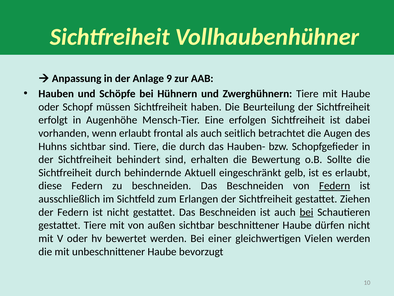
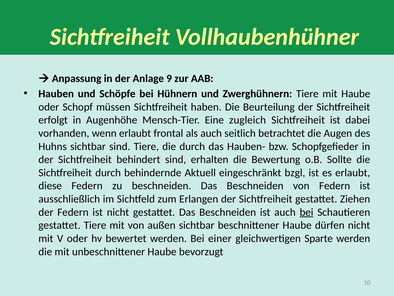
erfolgen: erfolgen -> zugleich (248, 120)
gelb: gelb -> bzgl (295, 172)
Federn underline: present -> none (335, 186)
Vielen: Vielen -> Sparte (319, 238)
